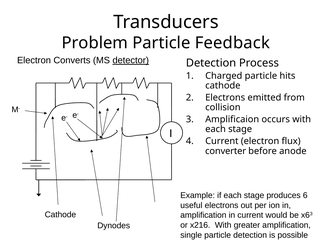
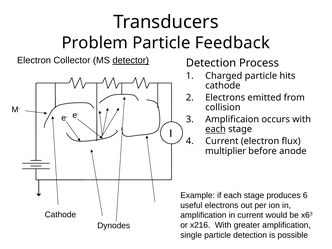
Converts: Converts -> Collector (72, 60)
each underline: none -> present (216, 129)
converter: converter -> multiplier (226, 151)
